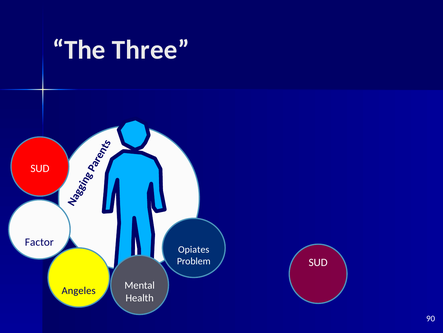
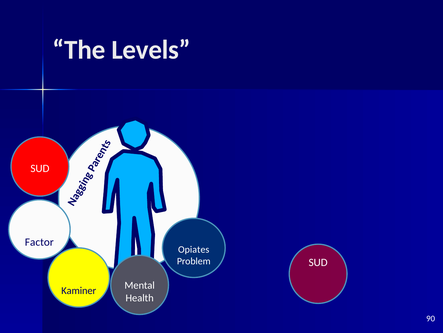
Three: Three -> Levels (151, 50)
Angeles: Angeles -> Kaminer (79, 290)
